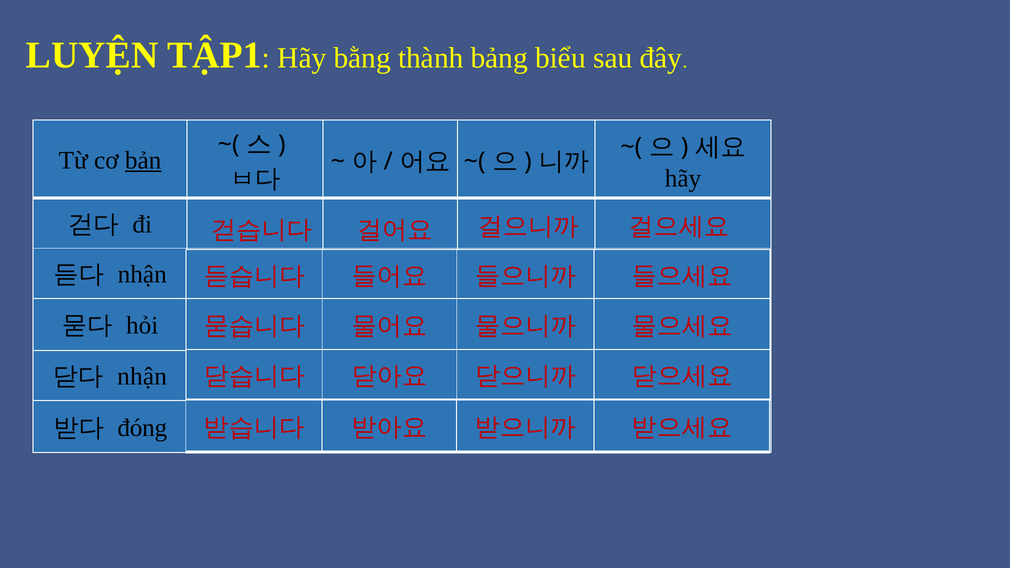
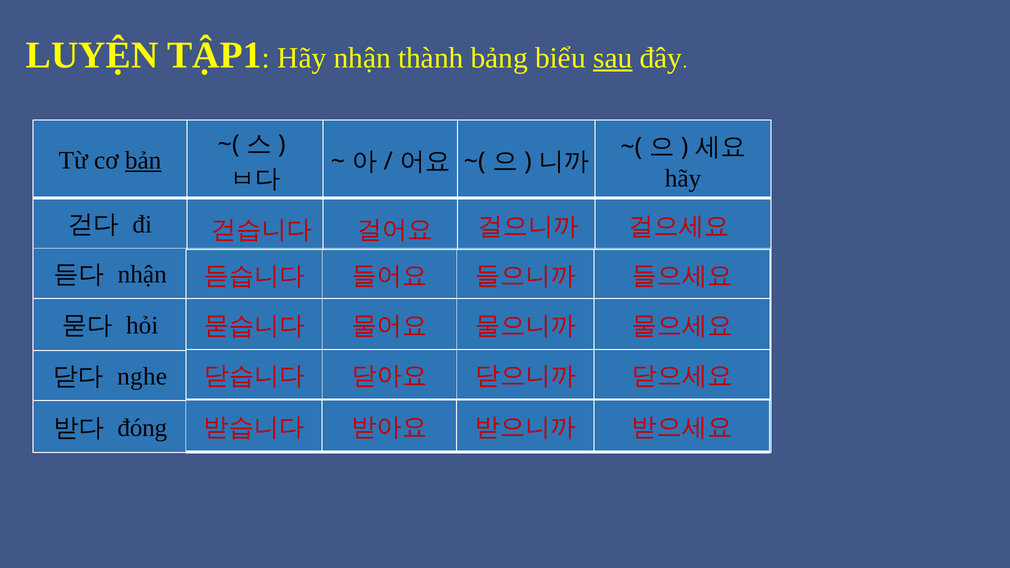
Hãy bằng: bằng -> nhận (362, 58)
sau underline: none -> present (613, 58)
nhận: nhận -> nghe (142, 377)
